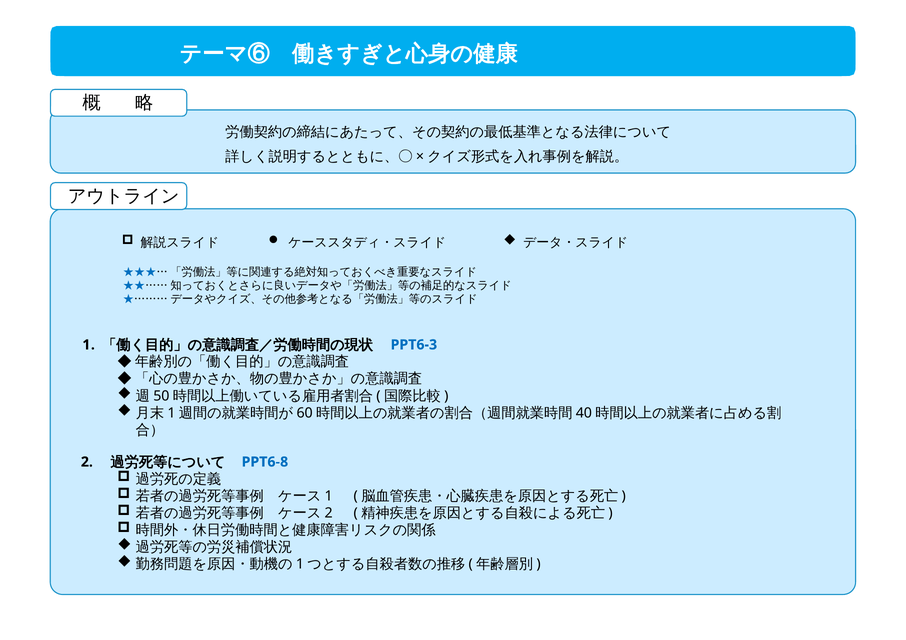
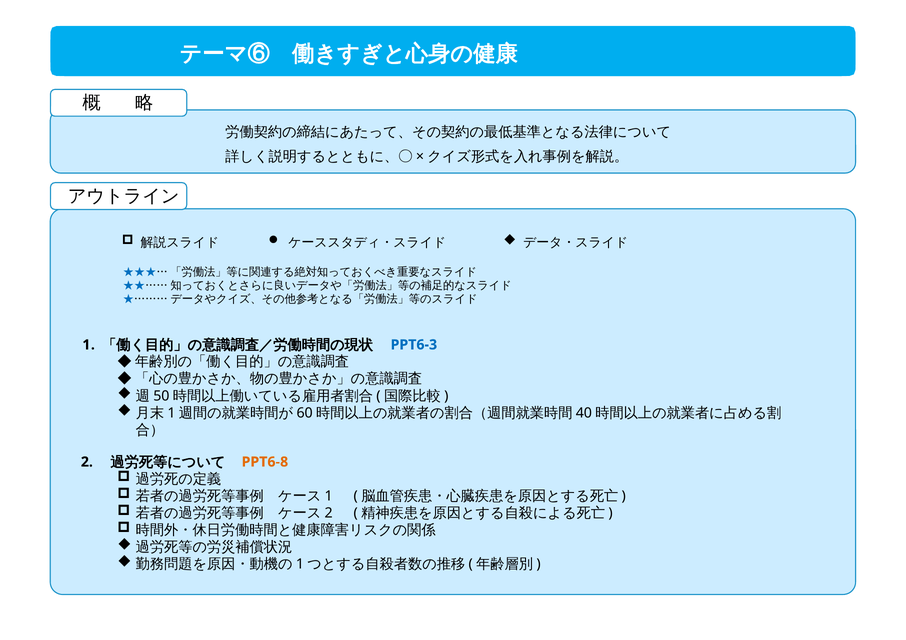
PPT6-8 colour: blue -> orange (265, 462)
